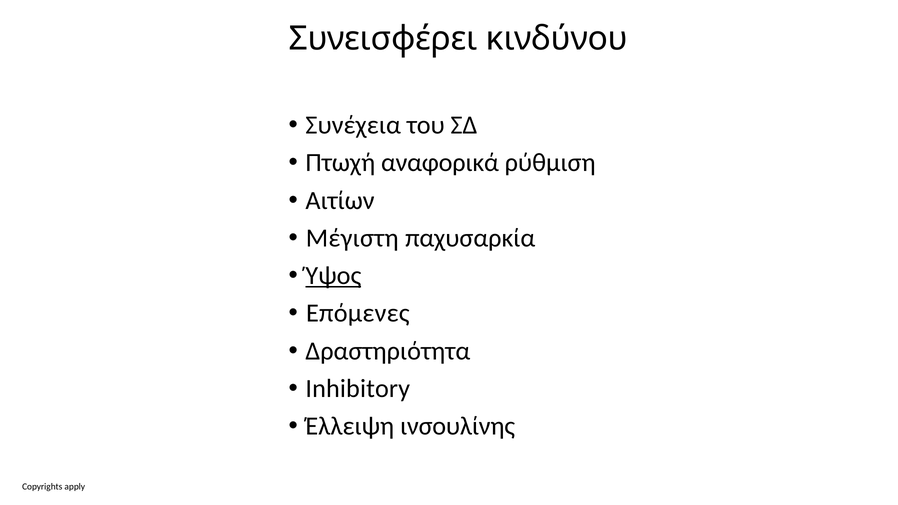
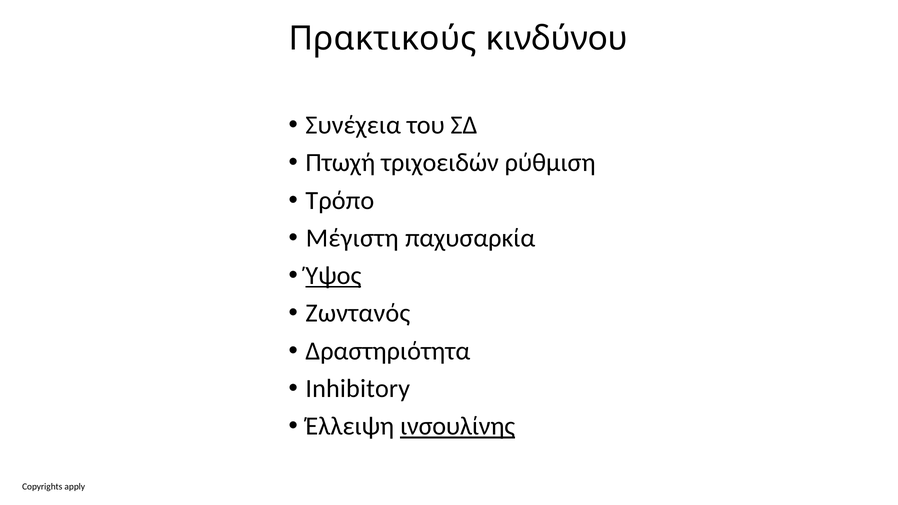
Συνεισφέρει: Συνεισφέρει -> Πρακτικούς (383, 38)
αναφορικά: αναφορικά -> τριχοειδών (440, 163)
Αιτίων: Αιτίων -> Τρόπο (340, 200)
Επόμενες: Επόμενες -> Ζωντανός (358, 313)
ινσουλίνης underline: none -> present (458, 426)
